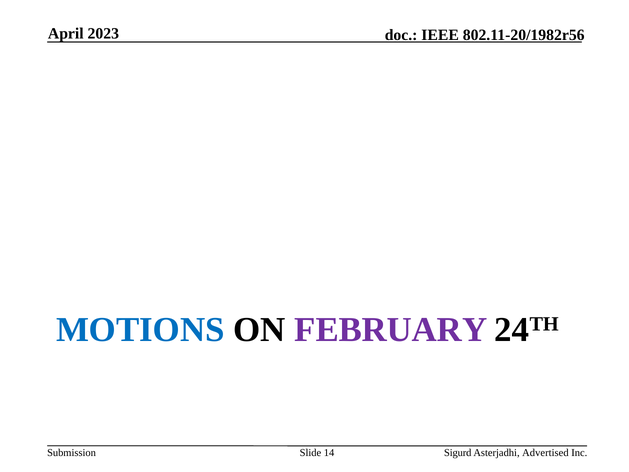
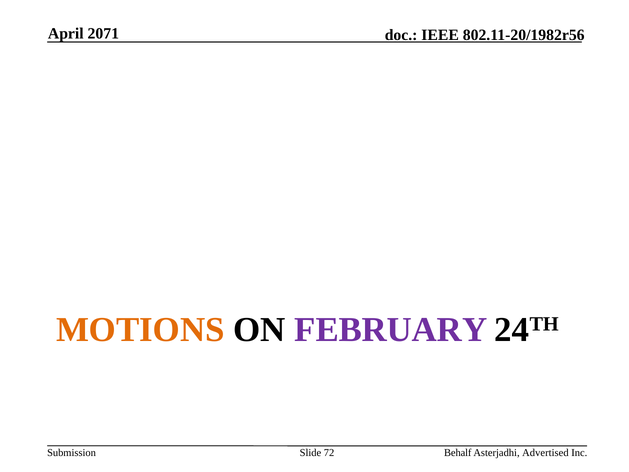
2023: 2023 -> 2071 (103, 33)
MOTIONS colour: blue -> orange (140, 330)
14: 14 -> 72 (329, 452)
Sigurd: Sigurd -> Behalf (458, 452)
